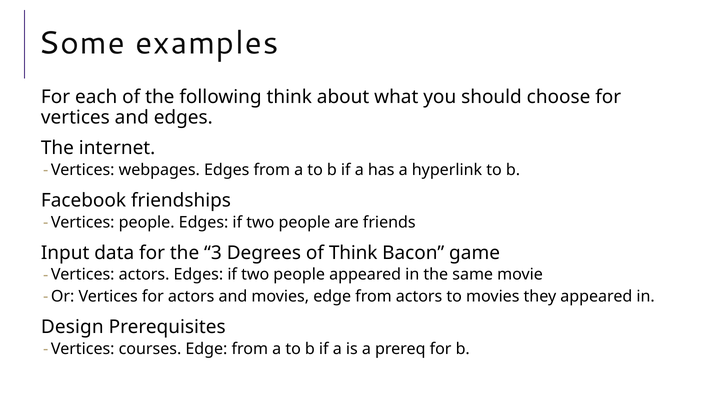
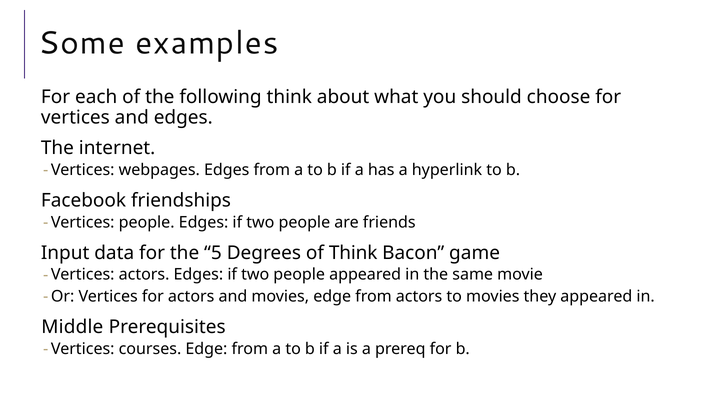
3: 3 -> 5 (213, 253)
Design: Design -> Middle (72, 327)
